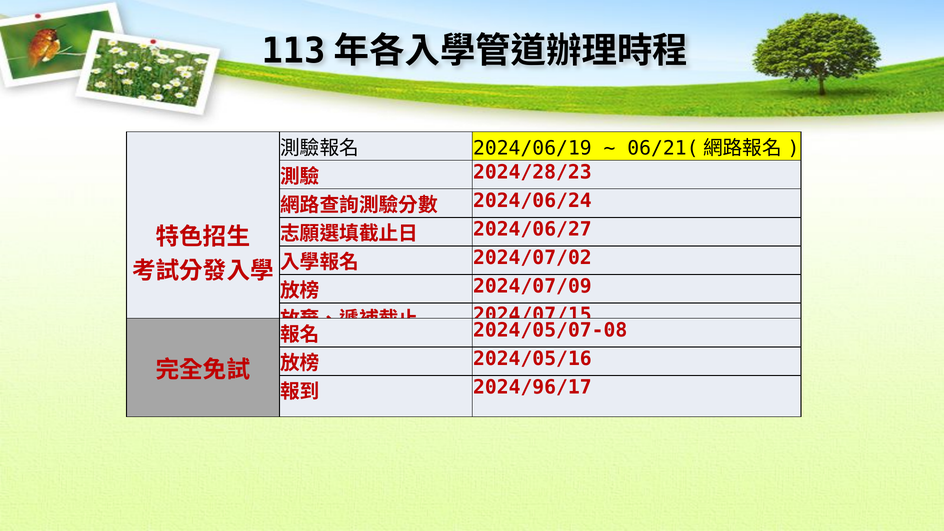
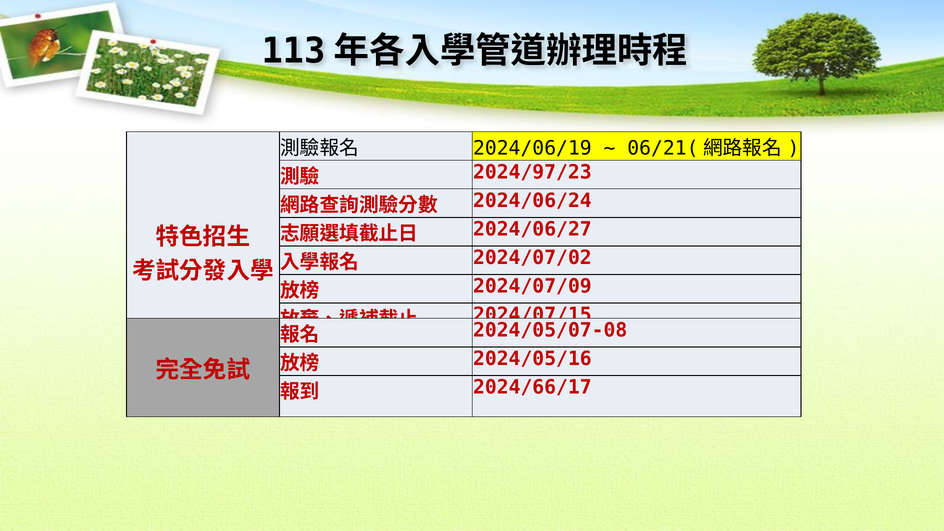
2024/28/23: 2024/28/23 -> 2024/97/23 (532, 172)
2024/96/17: 2024/96/17 -> 2024/66/17 (532, 387)
